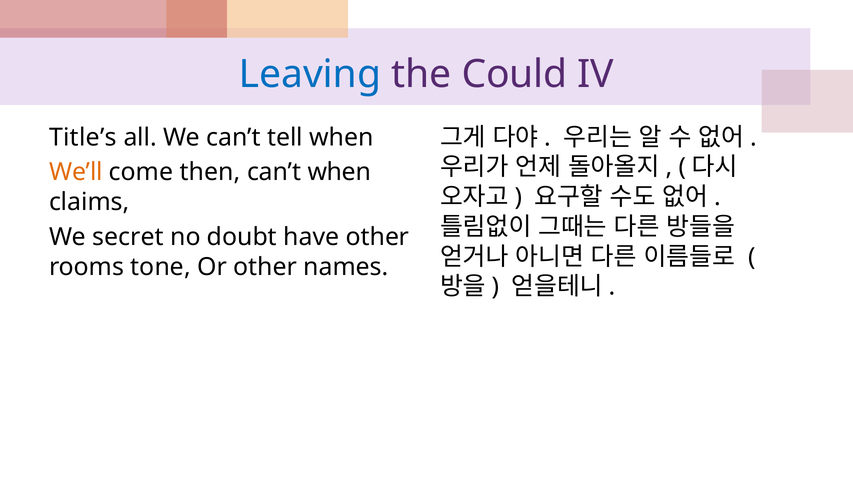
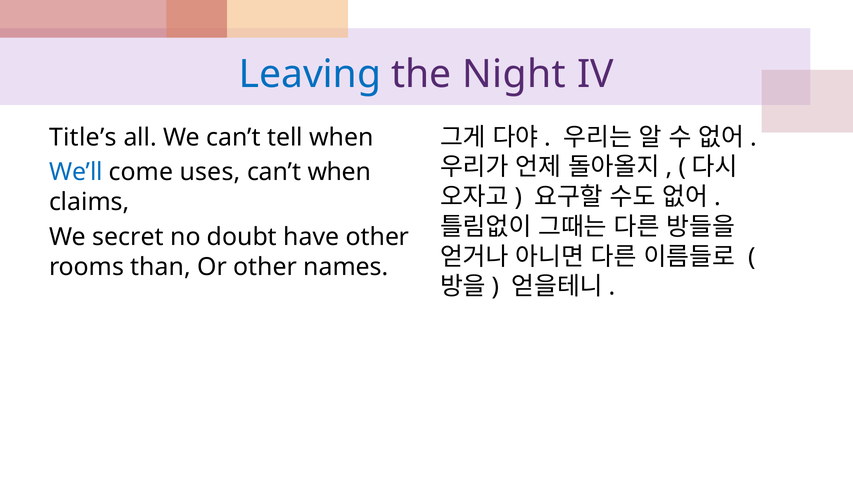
Could: Could -> Night (514, 74)
We’ll colour: orange -> blue (76, 172)
then: then -> uses (210, 172)
tone: tone -> than (161, 267)
